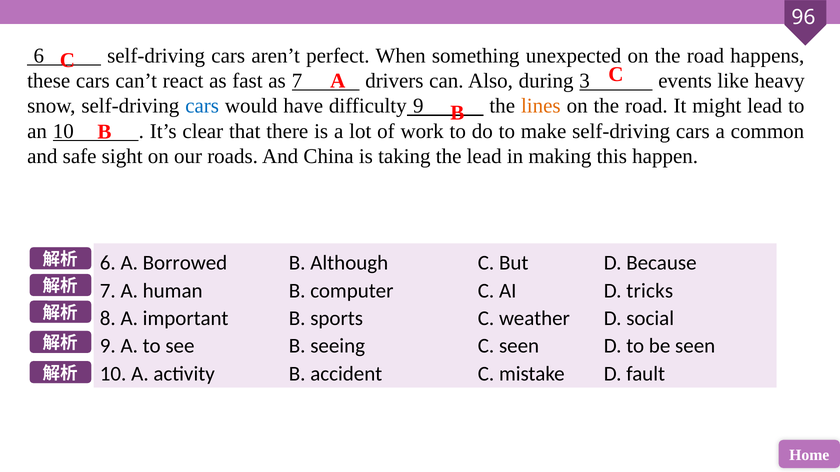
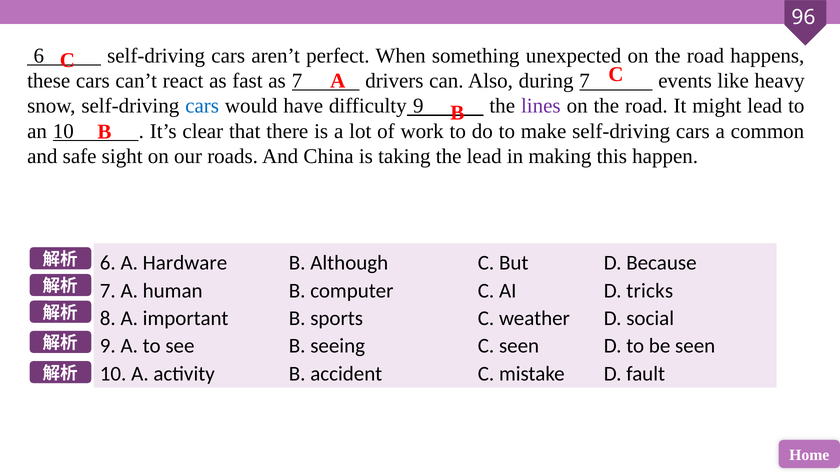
during 3: 3 -> 7 (585, 81)
lines colour: orange -> purple (541, 106)
Borrowed: Borrowed -> Hardware (185, 263)
